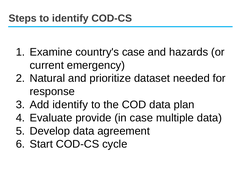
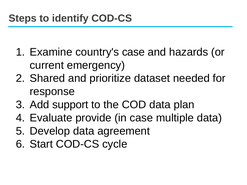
Natural: Natural -> Shared (47, 78)
Add identify: identify -> support (70, 105)
